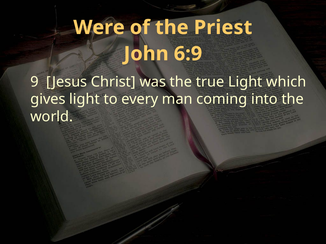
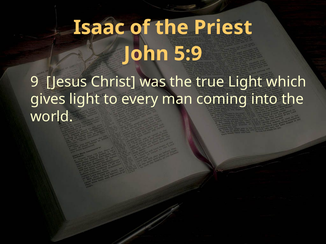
Were: Were -> Isaac (99, 28)
6:9: 6:9 -> 5:9 (188, 54)
